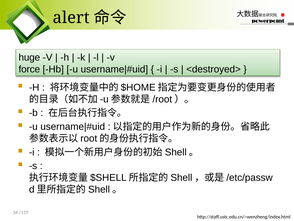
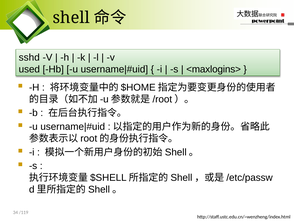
alert: alert -> shell (71, 18)
huge: huge -> sshd (29, 57)
force: force -> used (29, 69)
<destroyed>: <destroyed> -> <maxlogins> (214, 69)
